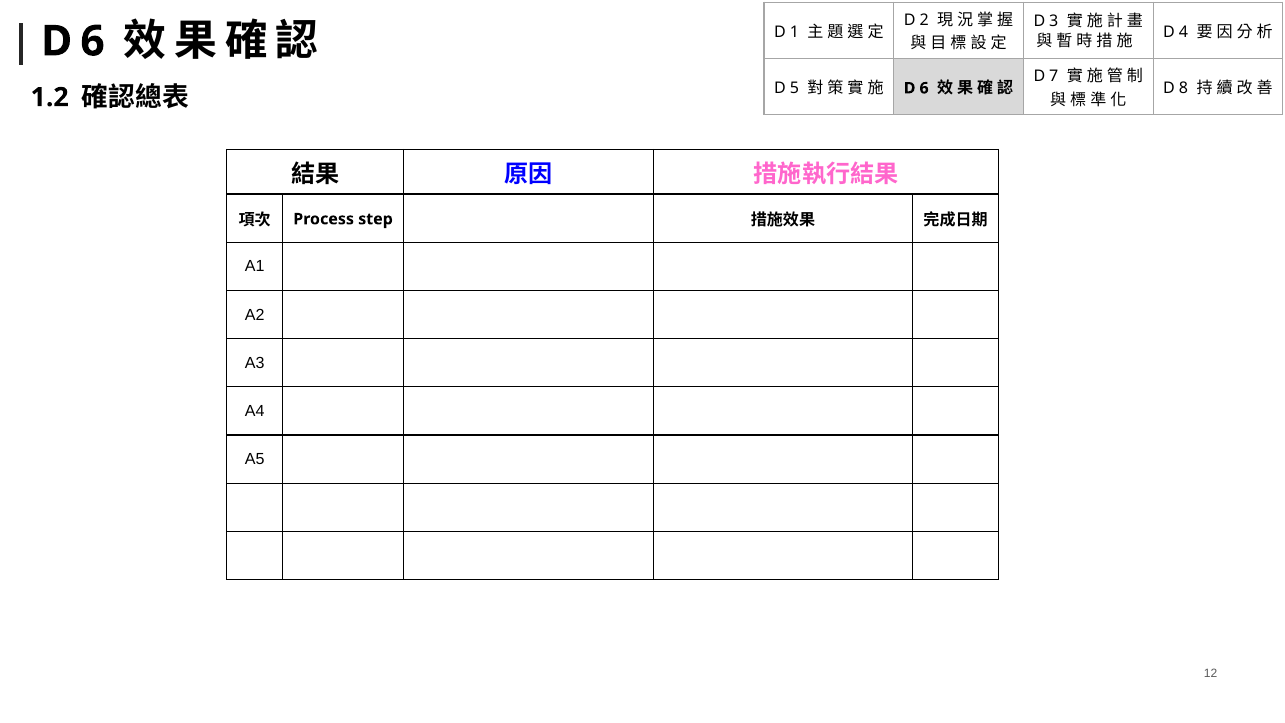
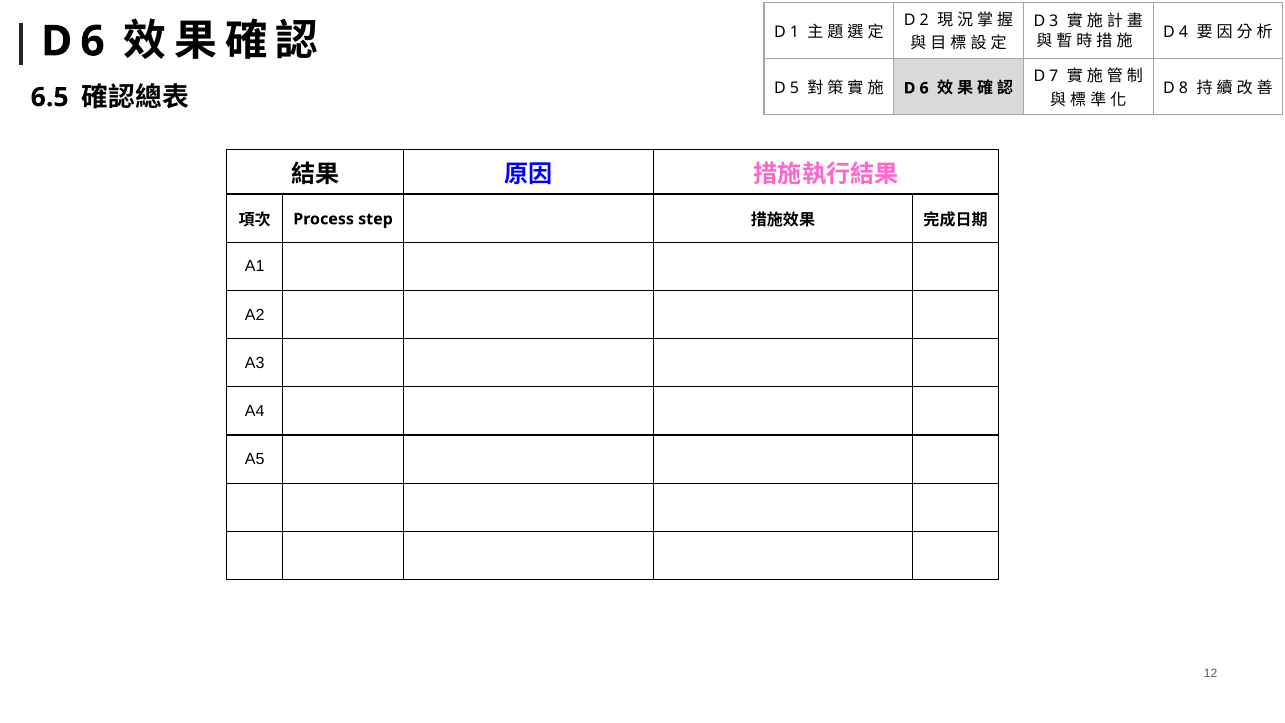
1.2: 1.2 -> 6.5 (50, 97)
